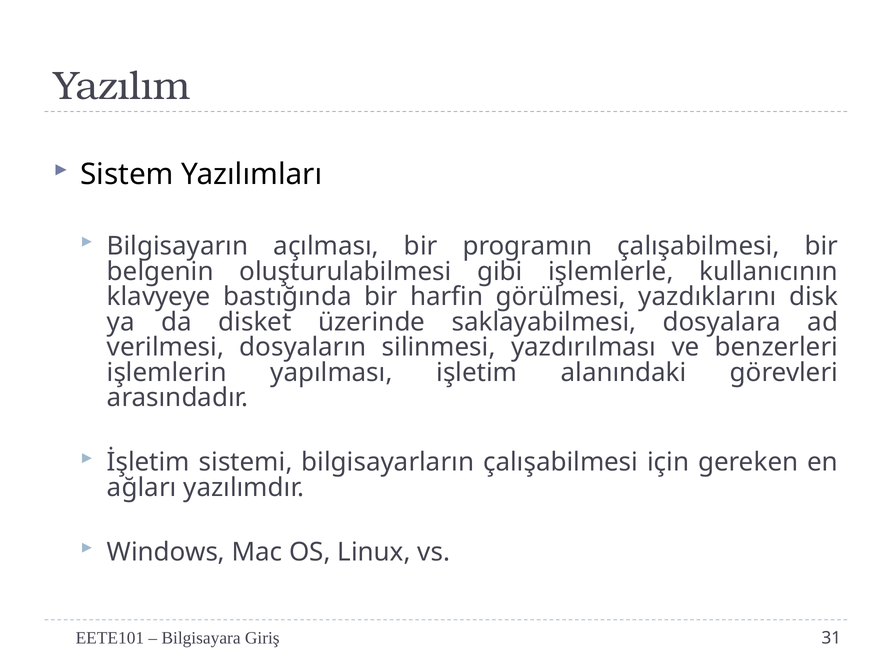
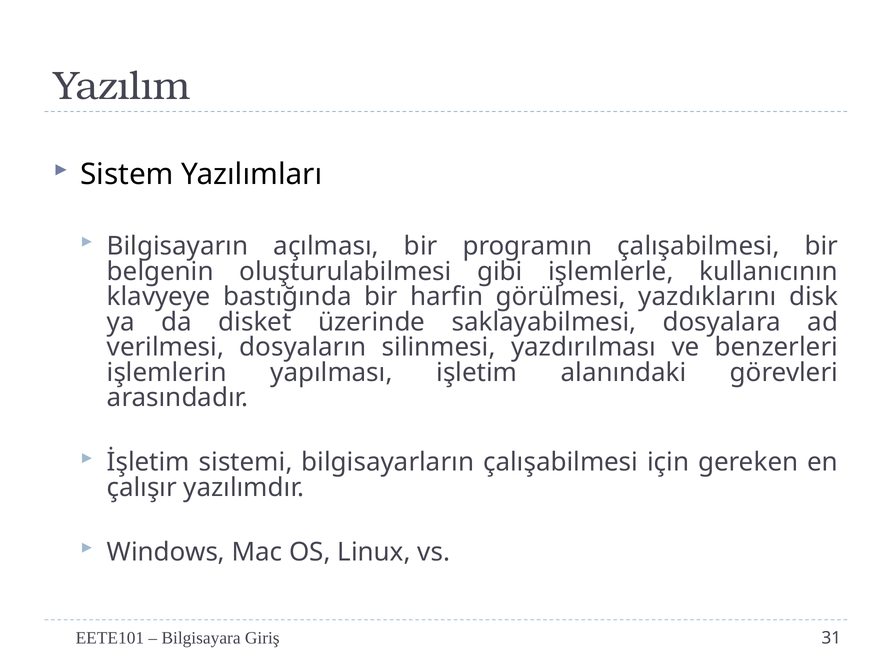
ağları: ağları -> çalışır (142, 488)
